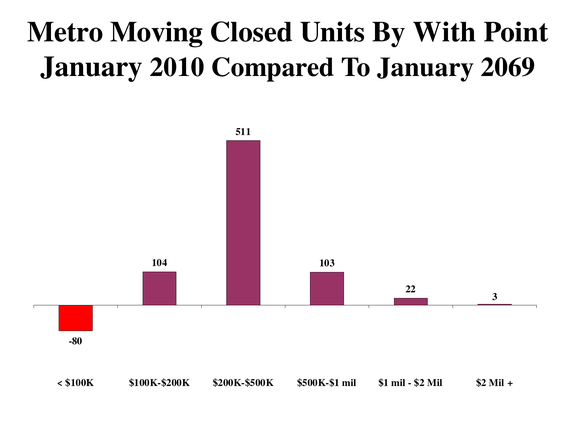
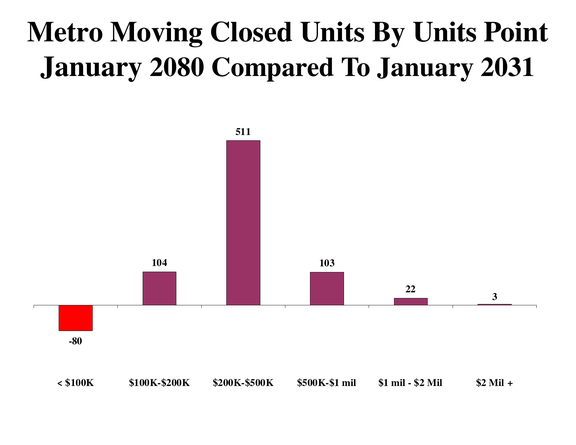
By With: With -> Units (445, 32)
2010: 2010 -> 2080 (177, 67)
2069: 2069 -> 2031 (508, 67)
